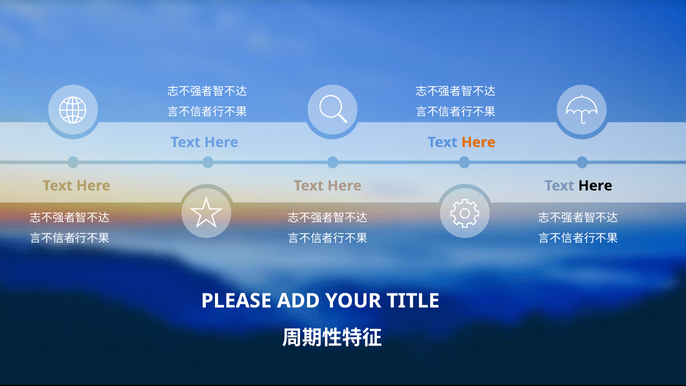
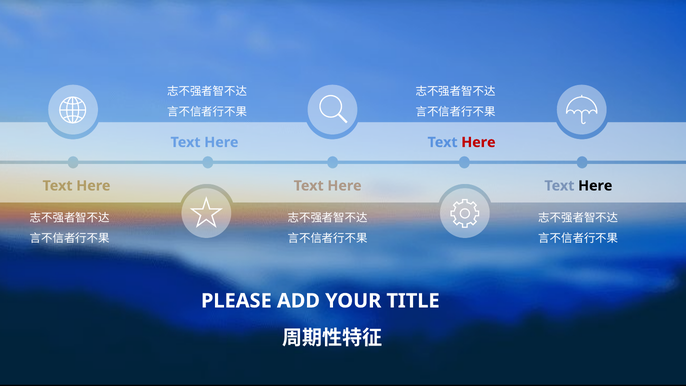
Here colour: orange -> red (478, 142)
